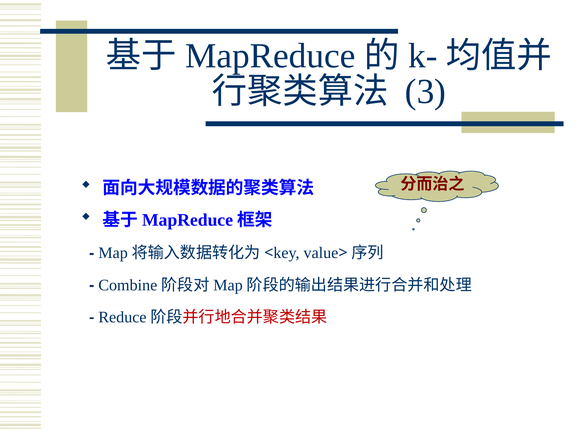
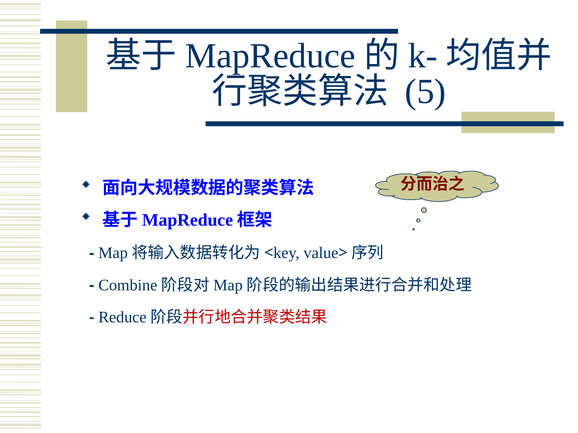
3: 3 -> 5 (426, 92)
